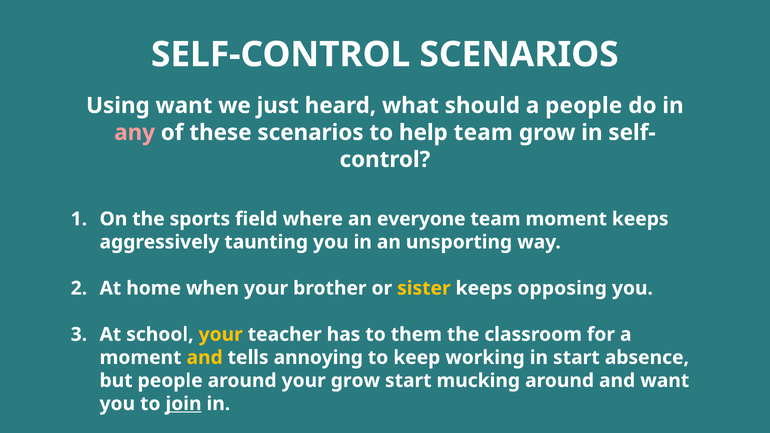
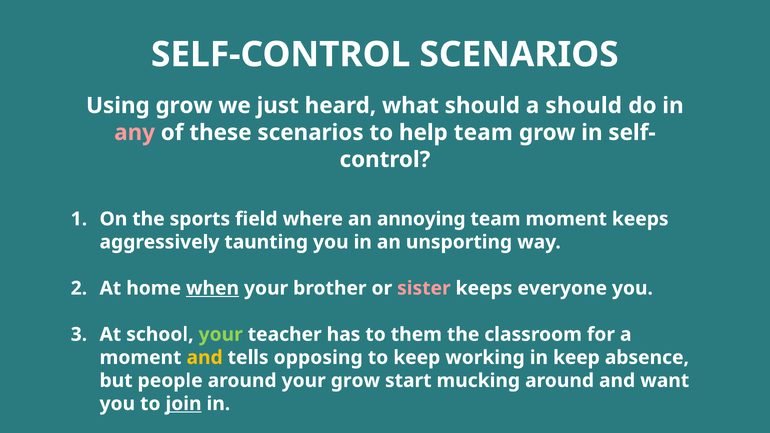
Using want: want -> grow (184, 106)
a people: people -> should (584, 106)
everyone: everyone -> annoying (421, 219)
when underline: none -> present (213, 288)
sister colour: yellow -> pink (424, 288)
opposing: opposing -> everyone (562, 288)
your colour: yellow -> light green (221, 335)
annoying: annoying -> opposing (318, 358)
in start: start -> keep (576, 358)
